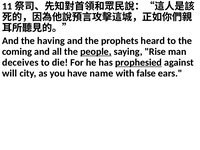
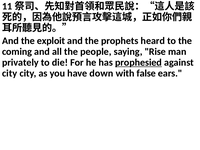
having: having -> exploit (51, 41)
people underline: present -> none (96, 52)
deceives: deceives -> privately (20, 62)
will: will -> city (10, 73)
name: name -> down (101, 73)
